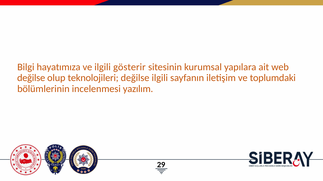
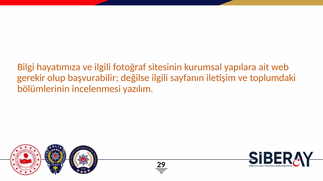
gösterir: gösterir -> fotoğraf (129, 67)
değilse: değilse -> gerekir (31, 78)
teknolojileri: teknolojileri -> başvurabilir (93, 78)
